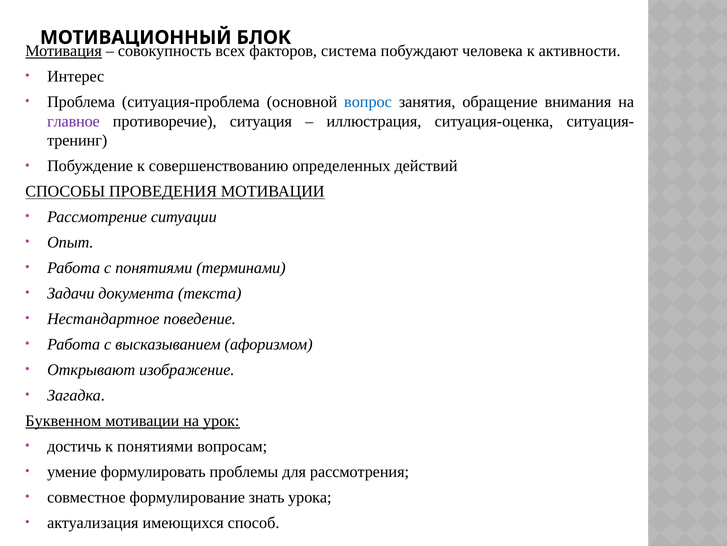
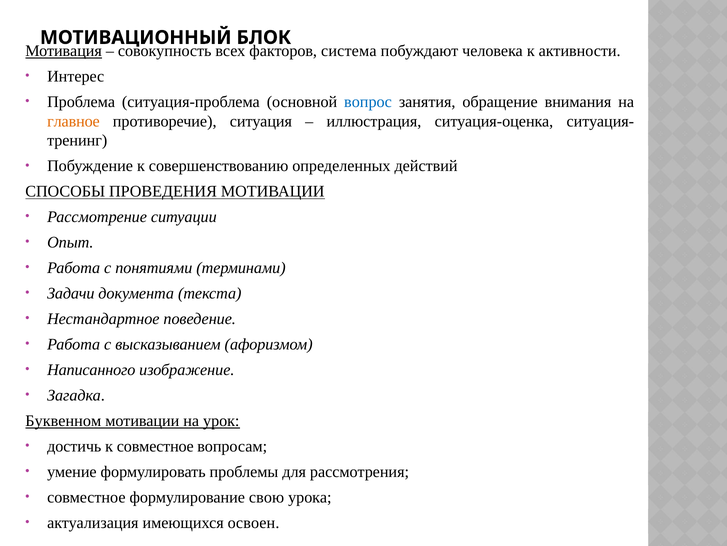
главное colour: purple -> orange (73, 121)
Открывают: Открывают -> Написанного (91, 369)
к понятиями: понятиями -> совместное (155, 446)
знать: знать -> свою (267, 497)
способ: способ -> освоен (254, 522)
